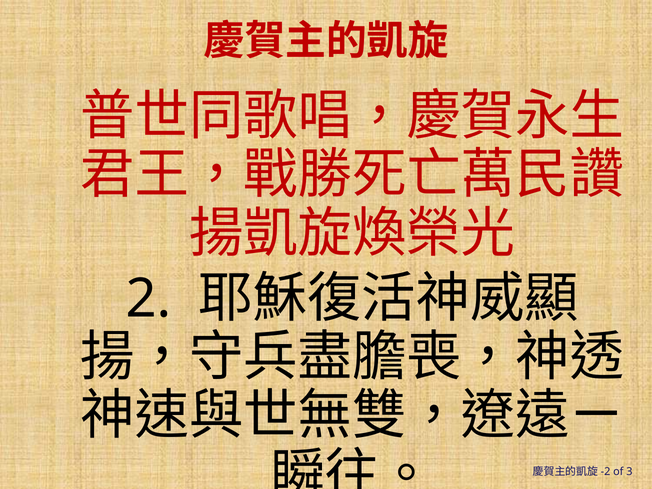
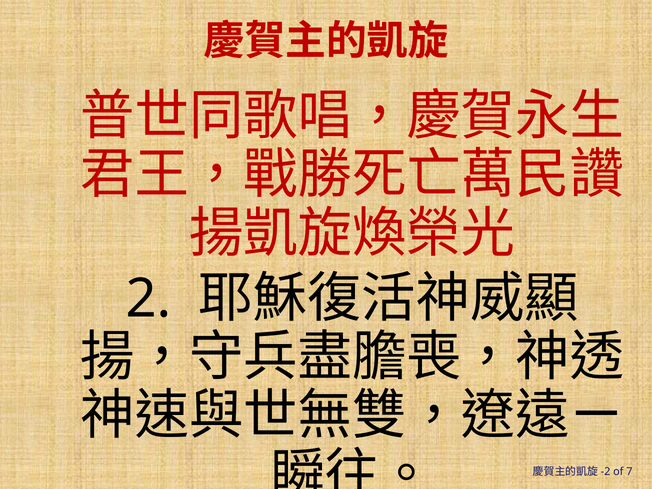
3: 3 -> 7 (629, 472)
